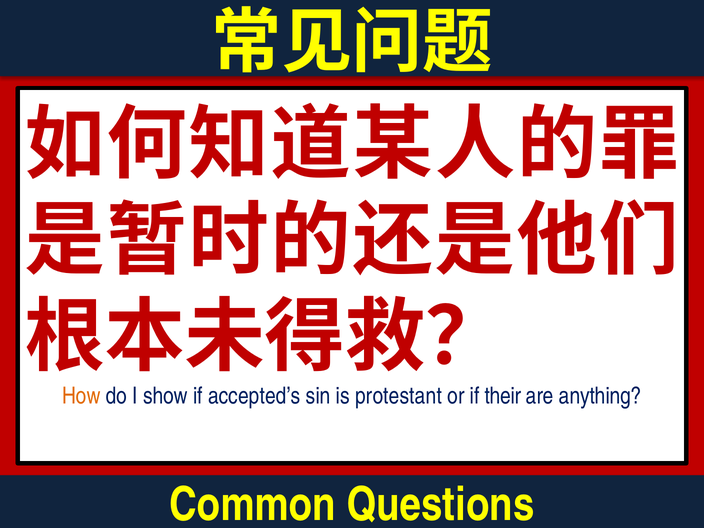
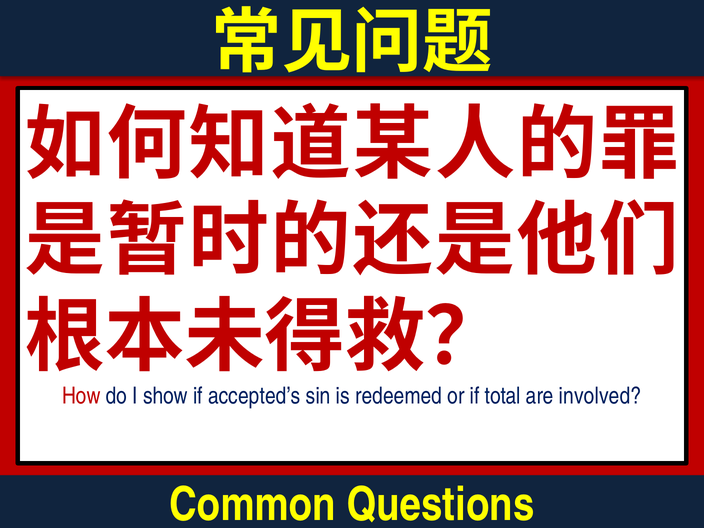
How colour: orange -> red (81, 396)
protestant: protestant -> redeemed (399, 396)
their: their -> total (503, 396)
anything: anything -> involved (600, 396)
